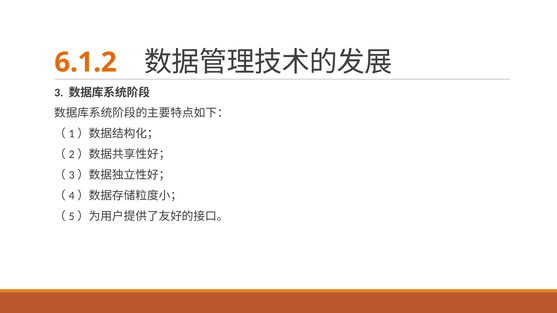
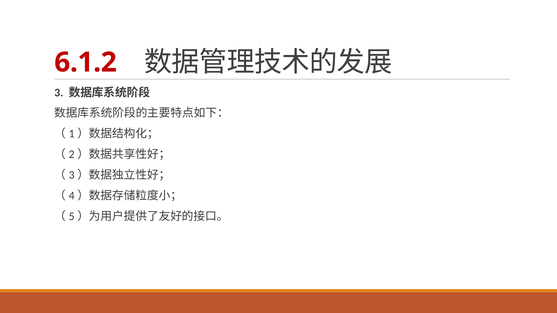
6.1.2 colour: orange -> red (86, 62)
